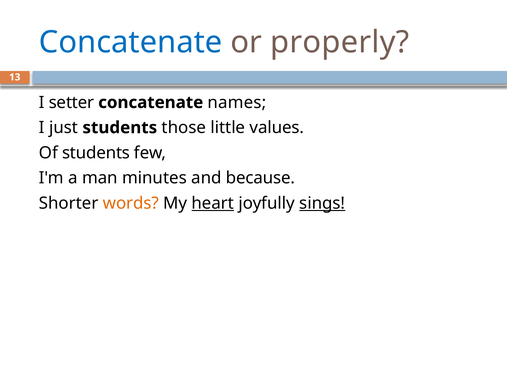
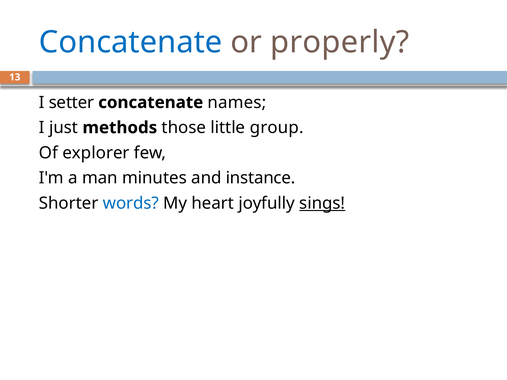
just students: students -> methods (120, 128)
values: values -> group (277, 128)
Of students: students -> explorer (96, 153)
because: because -> instance (261, 178)
words colour: orange -> blue (131, 203)
heart underline: present -> none (213, 203)
